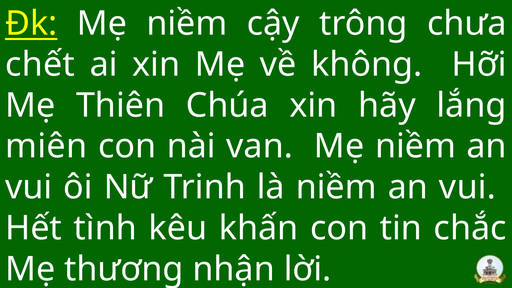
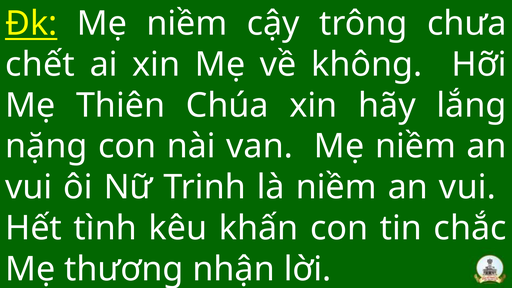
miên: miên -> nặng (46, 146)
